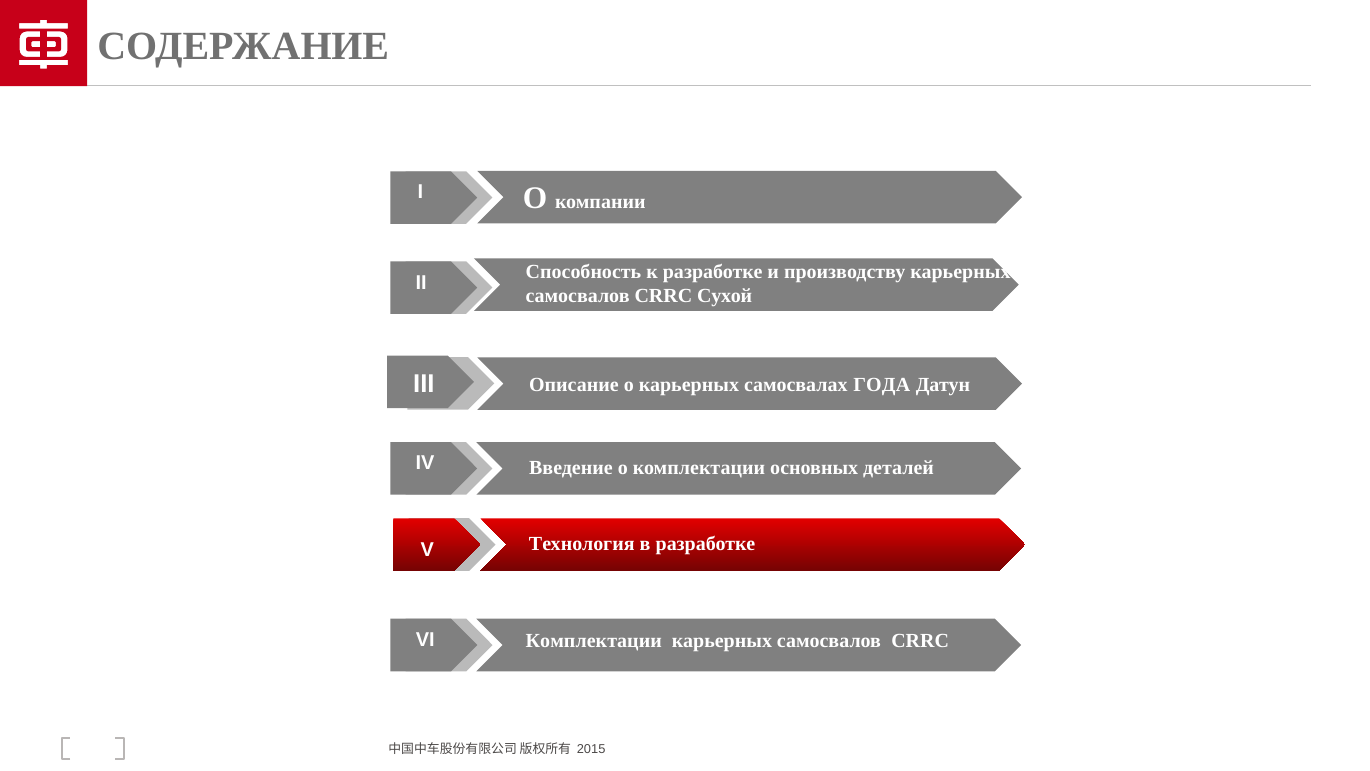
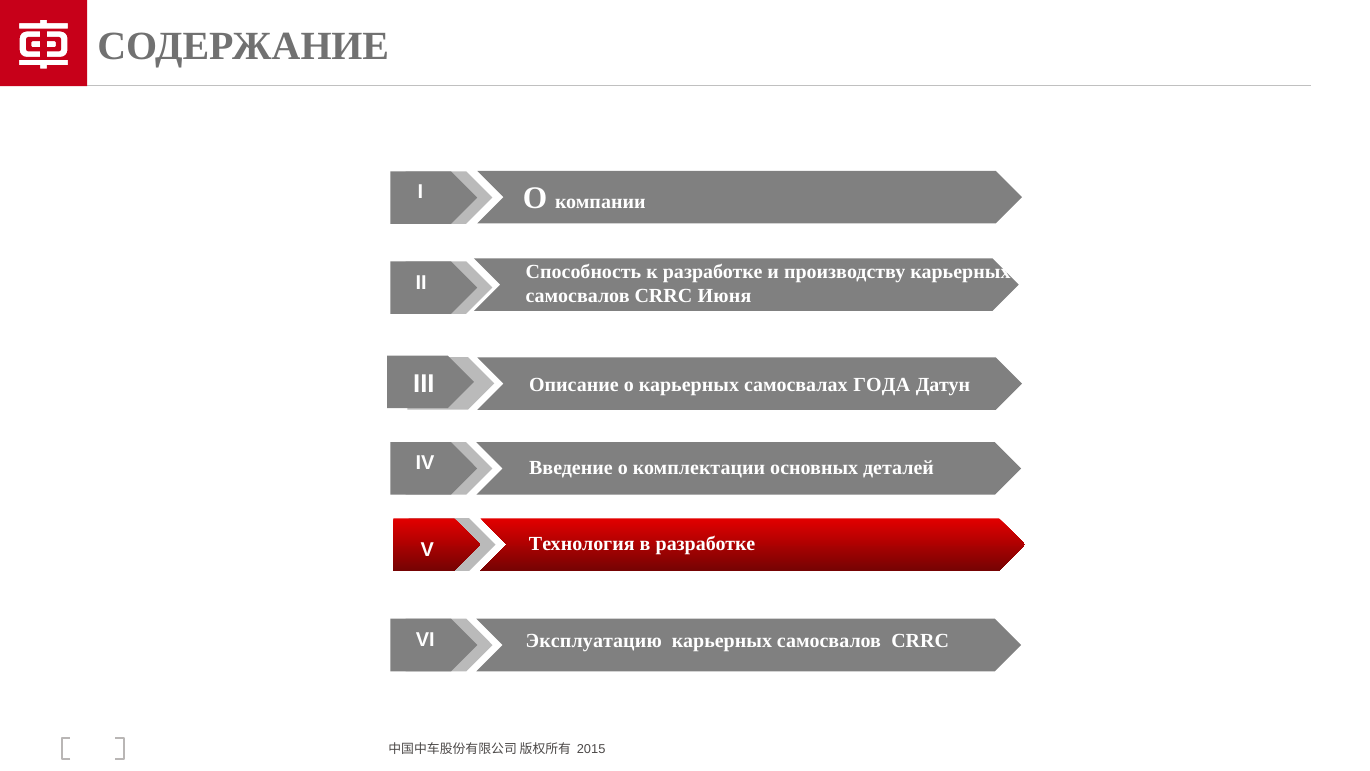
Сухой: Сухой -> Июня (724, 296)
Комплектации: Комплектации -> Эксплуатацию (594, 640)
